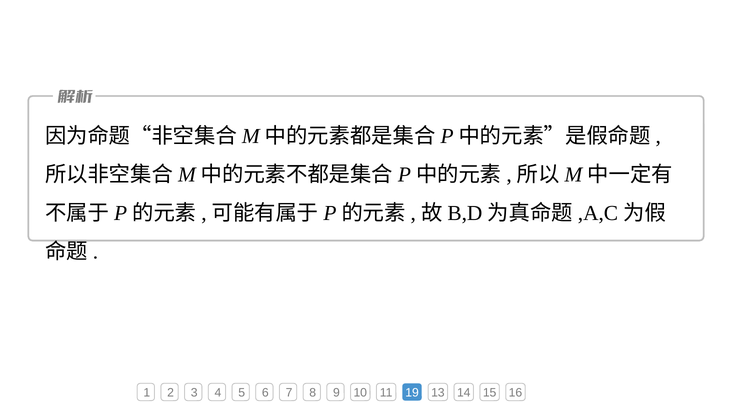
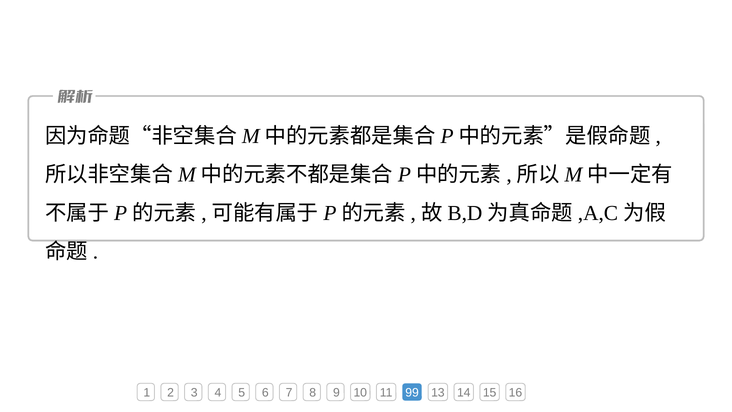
19: 19 -> 99 (412, 393)
